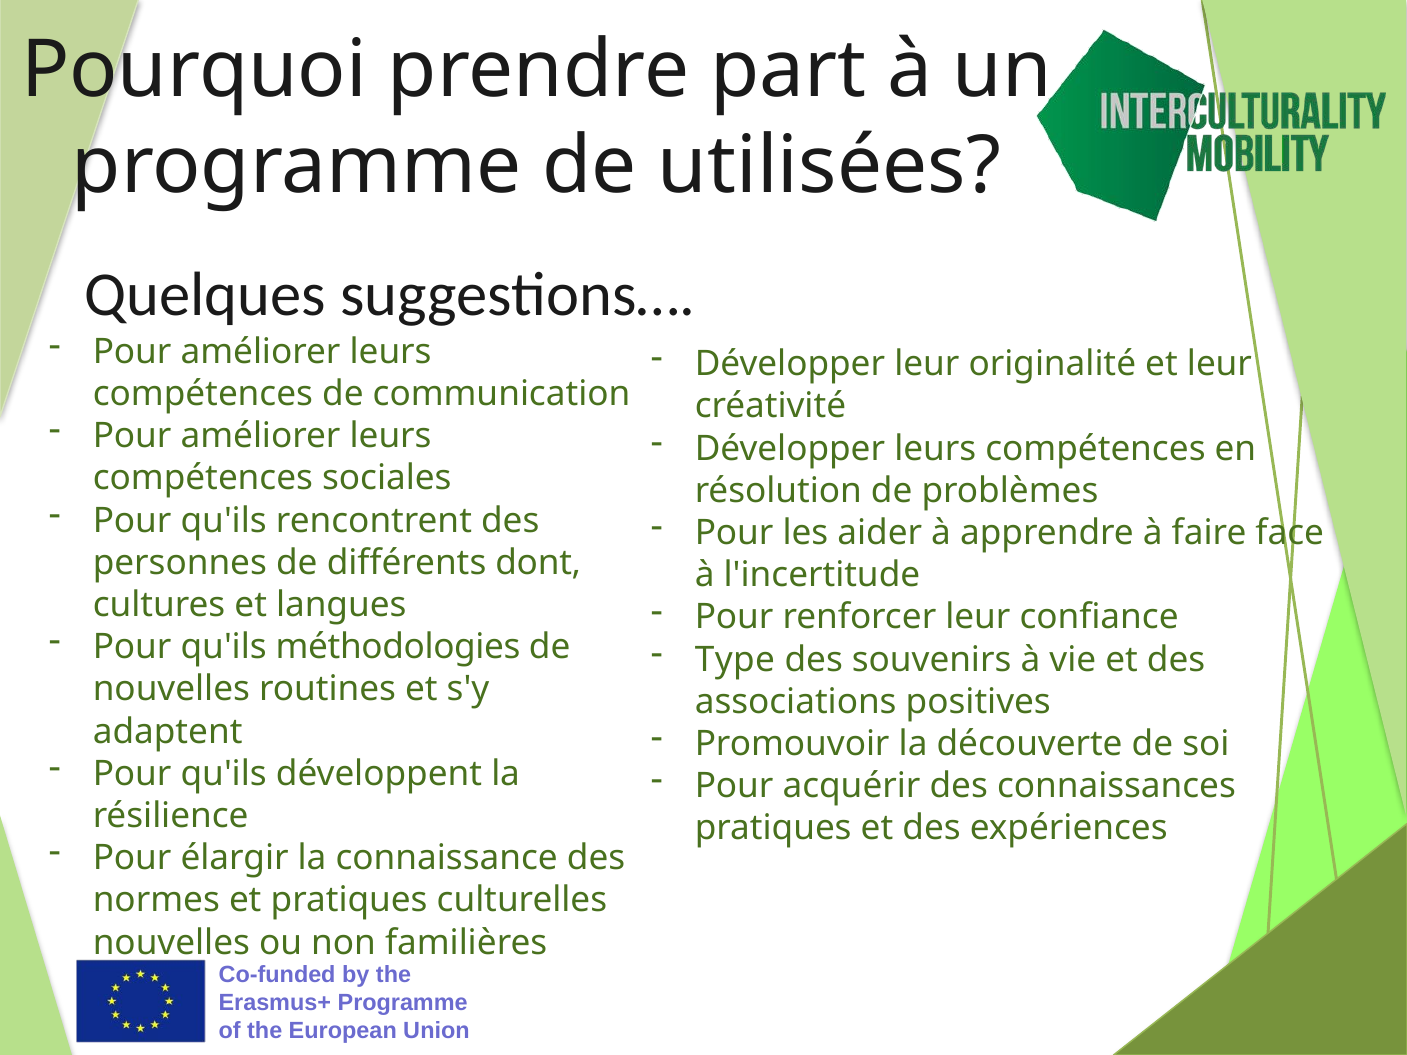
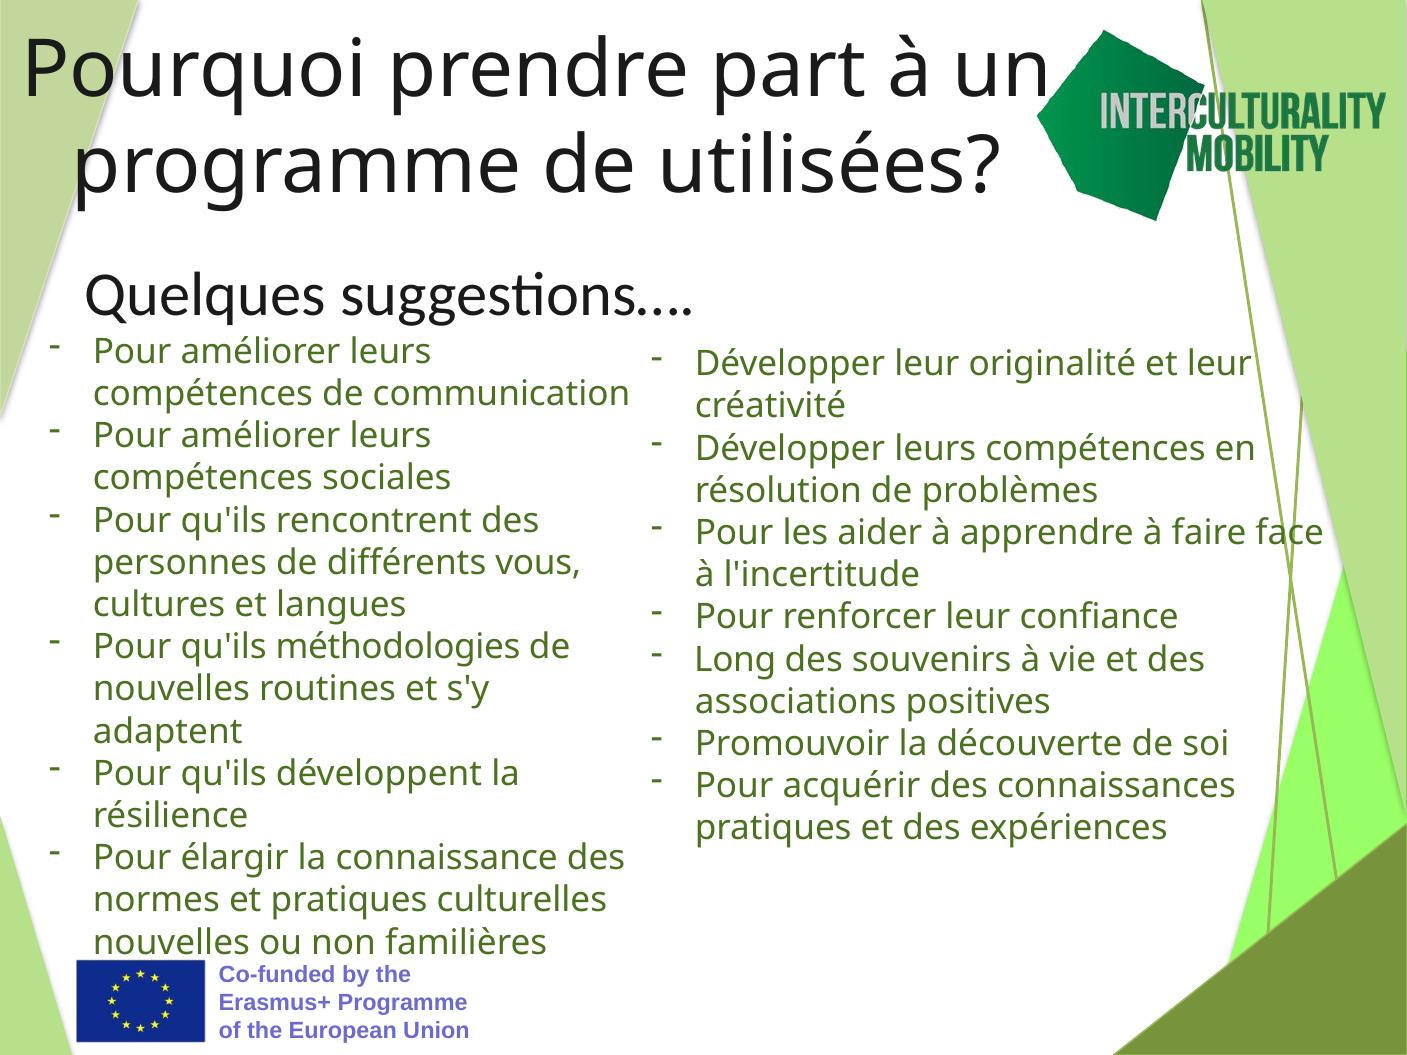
dont: dont -> vous (538, 563)
Type: Type -> Long (735, 660)
